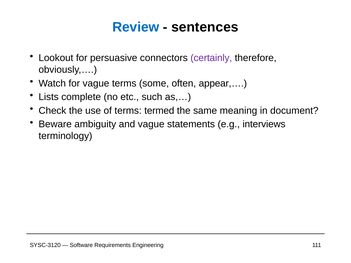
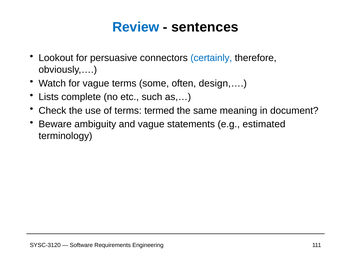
certainly colour: purple -> blue (211, 58)
appear,…: appear,… -> design,… (223, 83)
interviews: interviews -> estimated (264, 124)
